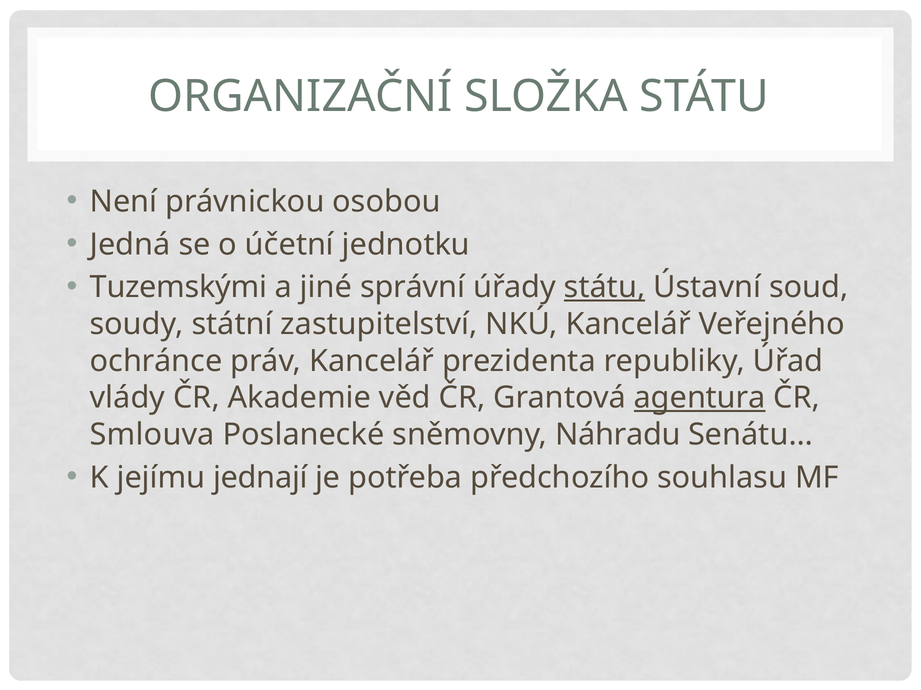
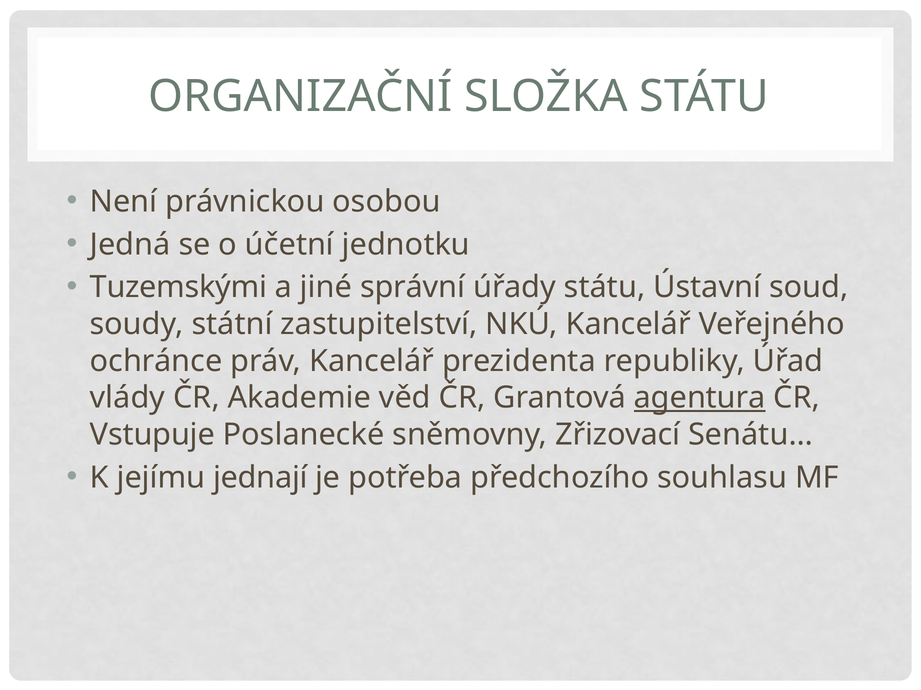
státu underline: present -> none (605, 288)
Smlouva: Smlouva -> Vstupuje (152, 435)
Náhradu: Náhradu -> Zřizovací (618, 435)
